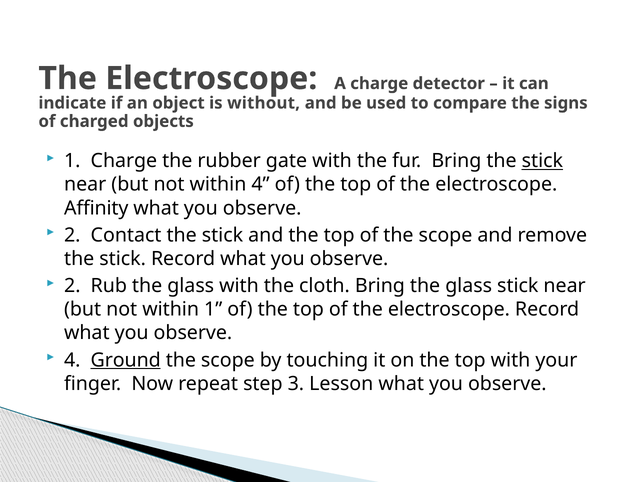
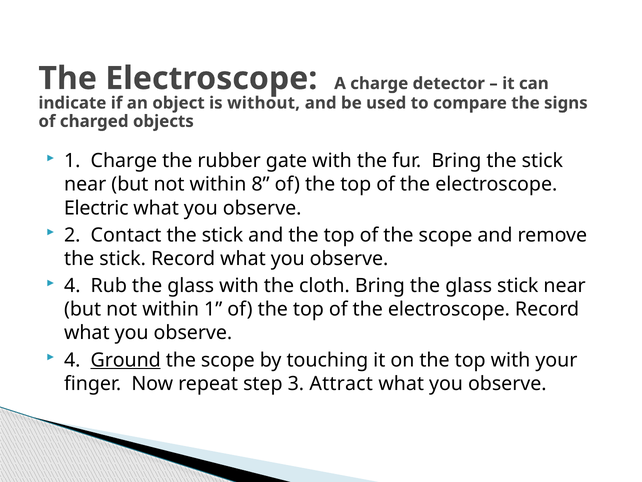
stick underline: present -> none (542, 161)
within 4: 4 -> 8 (261, 184)
Affinity: Affinity -> Electric (96, 208)
2: 2 -> 4 (72, 286)
Lesson: Lesson -> Attract (341, 383)
